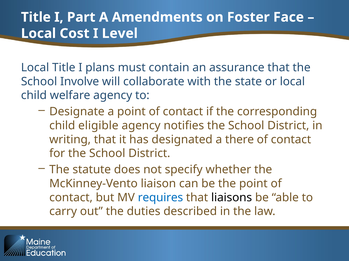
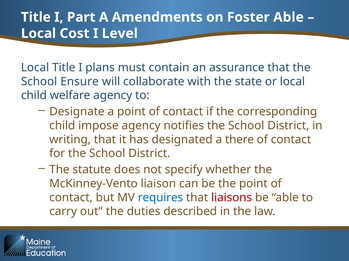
Foster Face: Face -> Able (288, 17)
Involve: Involve -> Ensure (80, 82)
eligible: eligible -> impose (98, 126)
liaisons colour: black -> red (232, 198)
